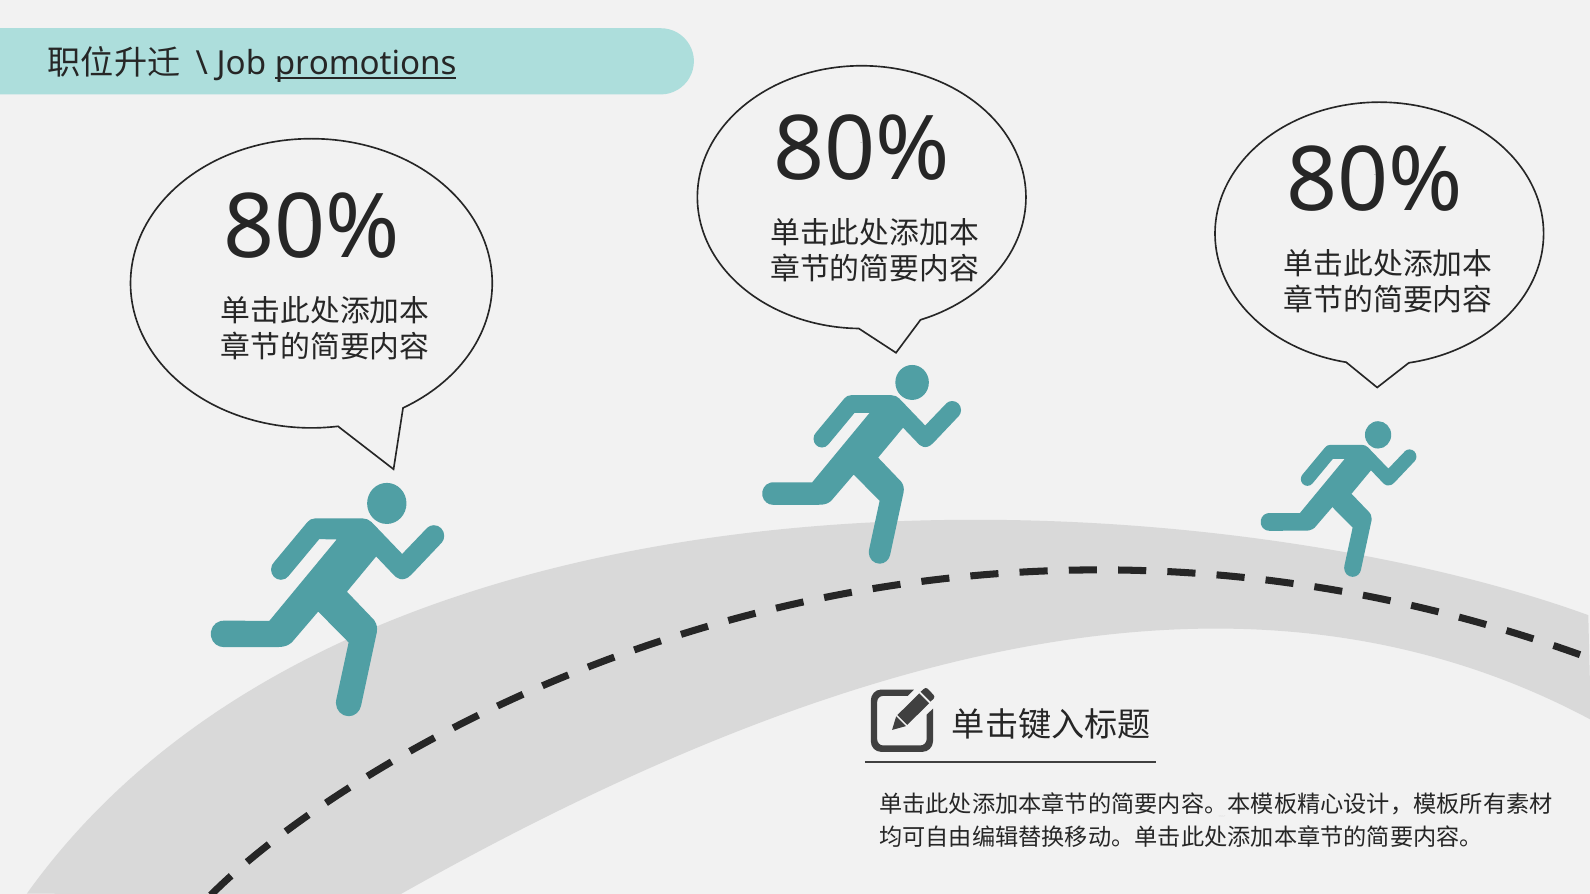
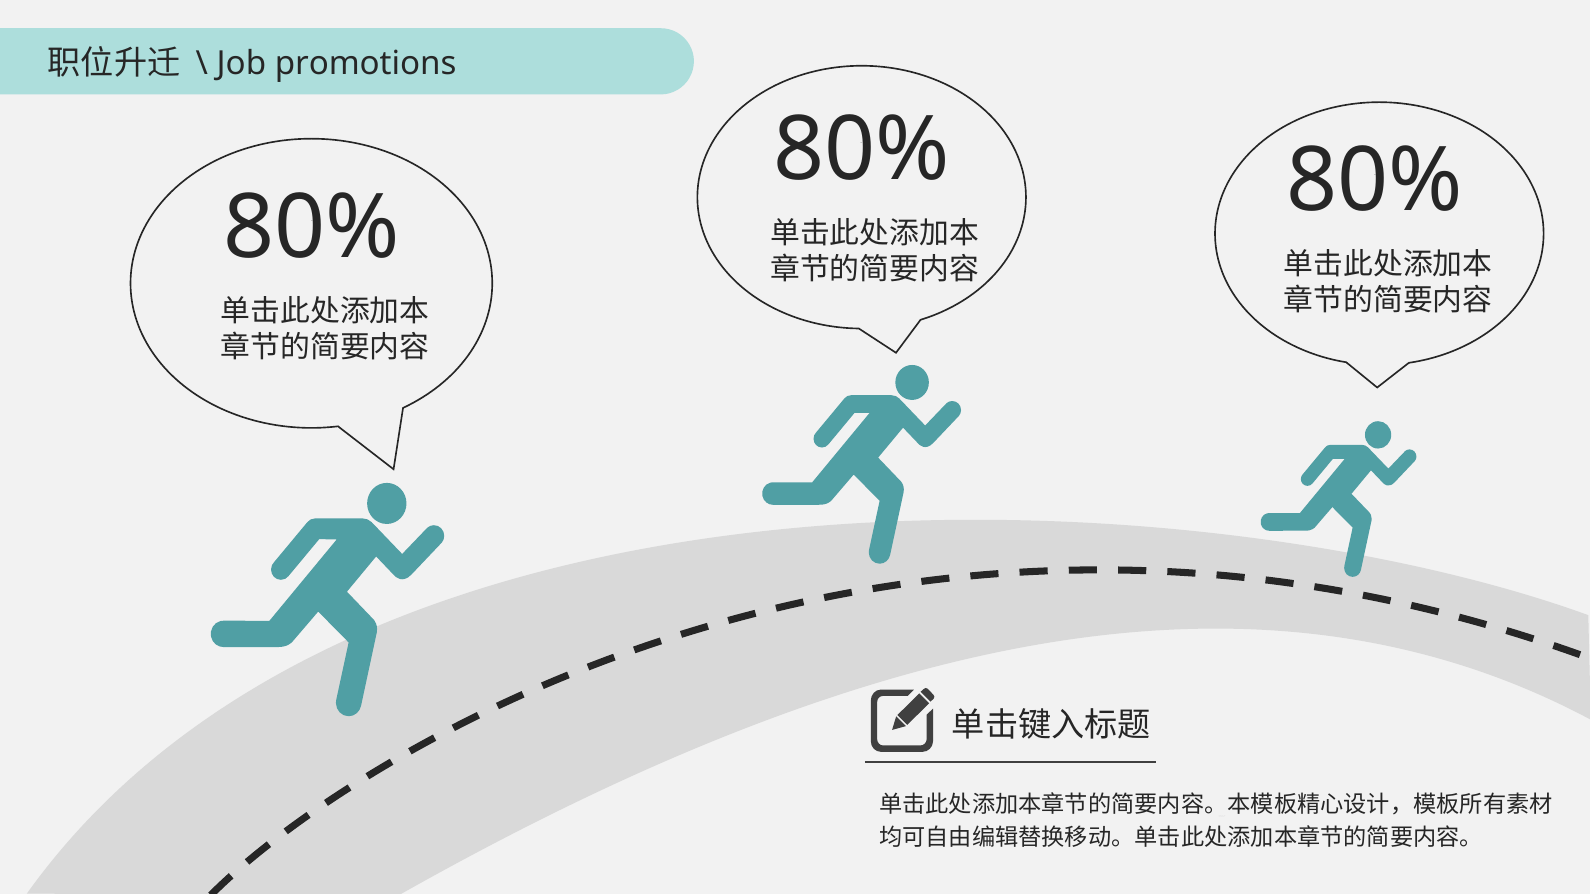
promotions underline: present -> none (366, 64)
